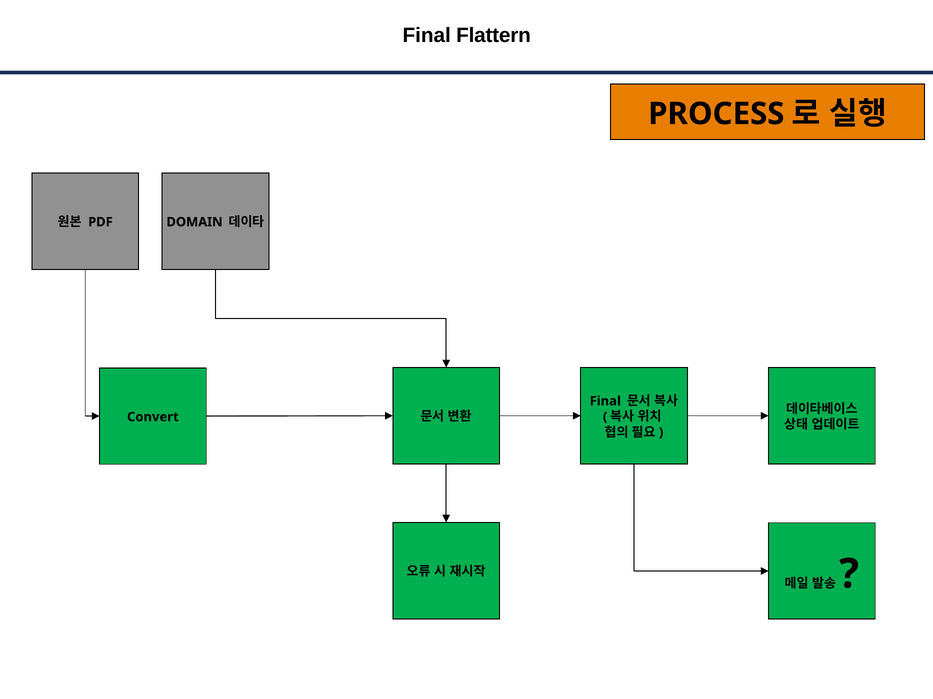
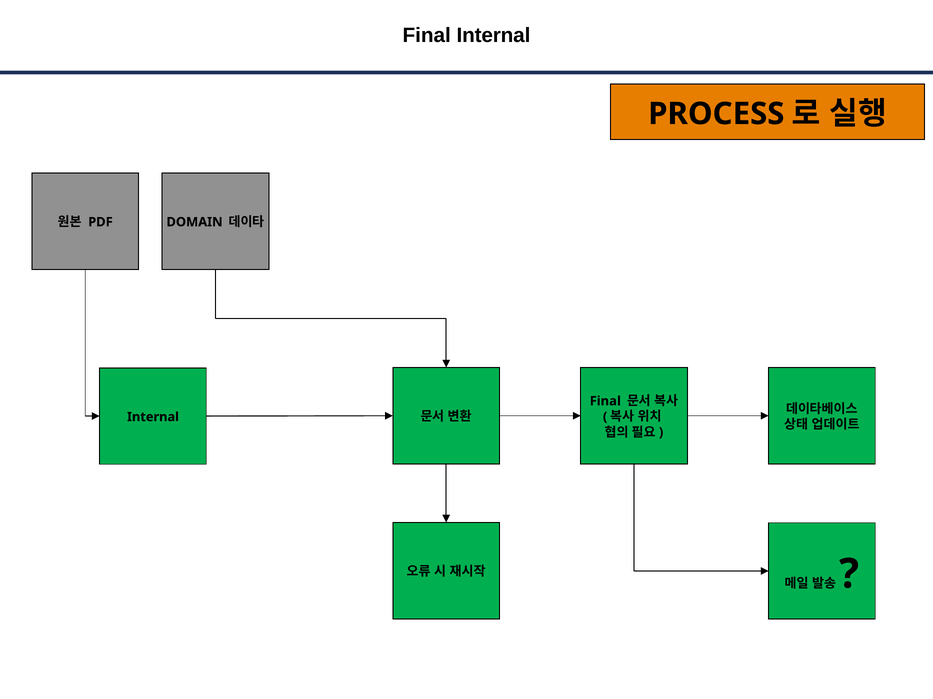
Final Flattern: Flattern -> Internal (493, 35)
Convert: Convert -> Internal (153, 417)
